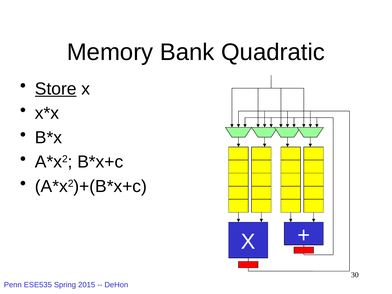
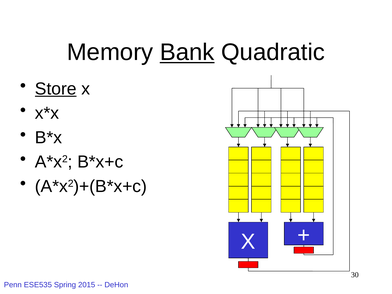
Bank underline: none -> present (187, 52)
